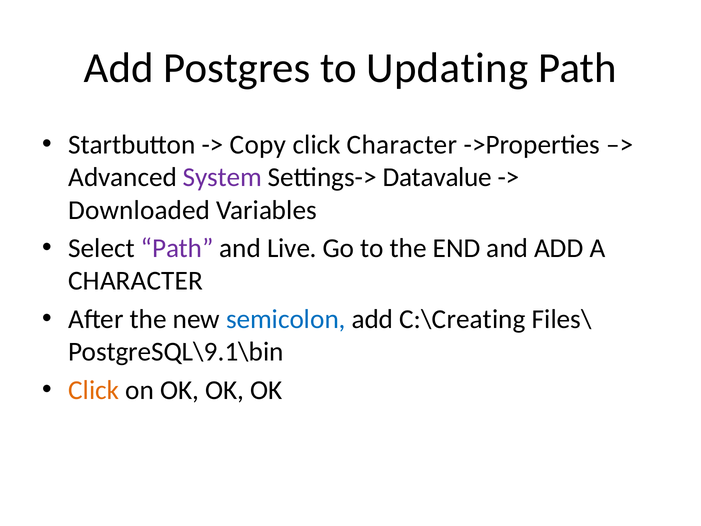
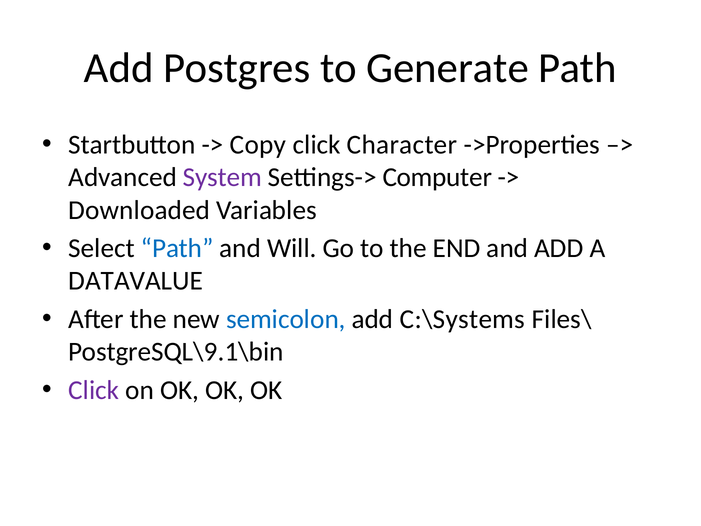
Updating: Updating -> Generate (448, 68)
Datavalue: Datavalue -> Computer (437, 177)
Path colour: purple -> blue (177, 248)
Live: Live -> Will (292, 248)
CHARACTER: CHARACTER -> DATAVALUE (136, 281)
C:\Creating: C:\Creating -> C:\Systems (462, 319)
Click colour: orange -> purple (94, 390)
